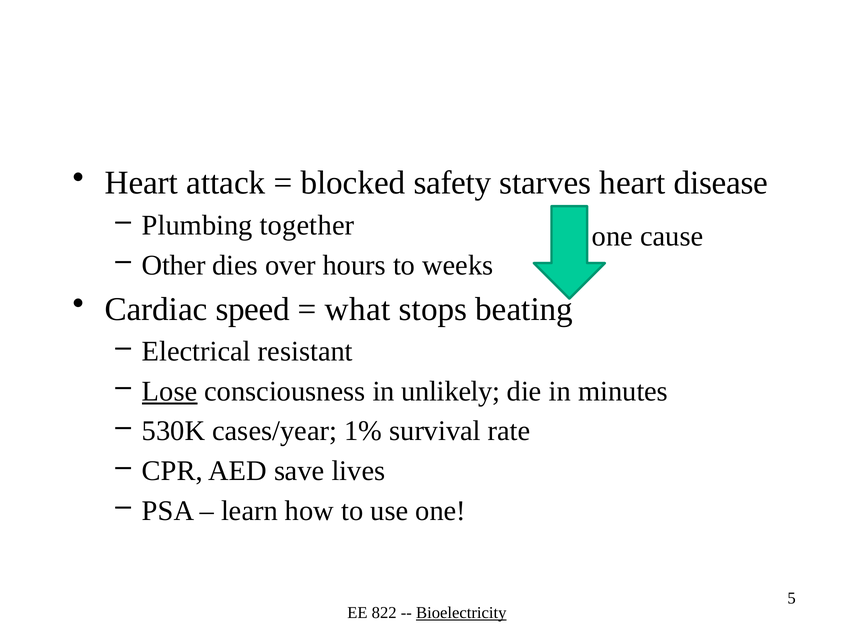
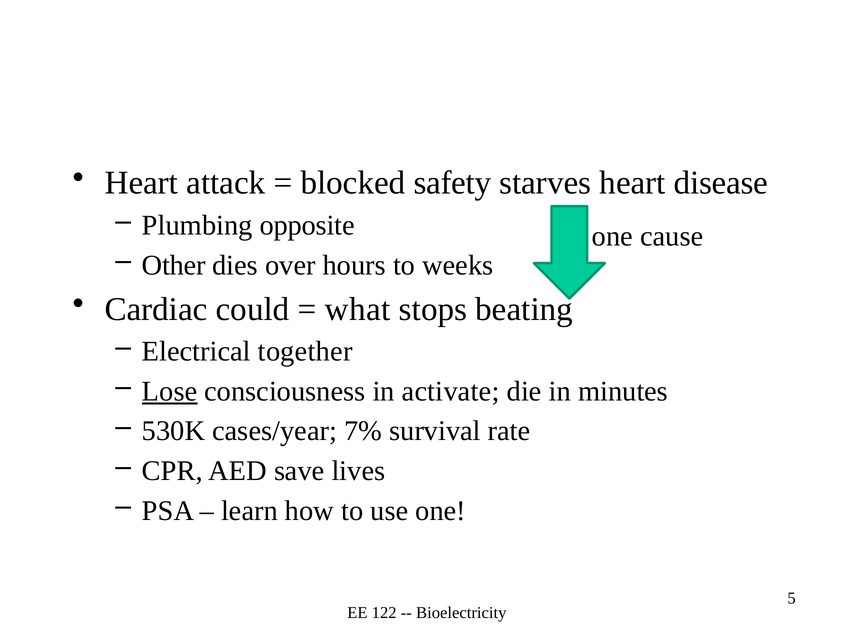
together: together -> opposite (307, 225)
speed: speed -> could (253, 309)
resistant: resistant -> together (305, 352)
unlikely: unlikely -> activate (451, 392)
1%: 1% -> 7% (363, 431)
822: 822 -> 122 (384, 613)
Bioelectricity underline: present -> none (461, 613)
